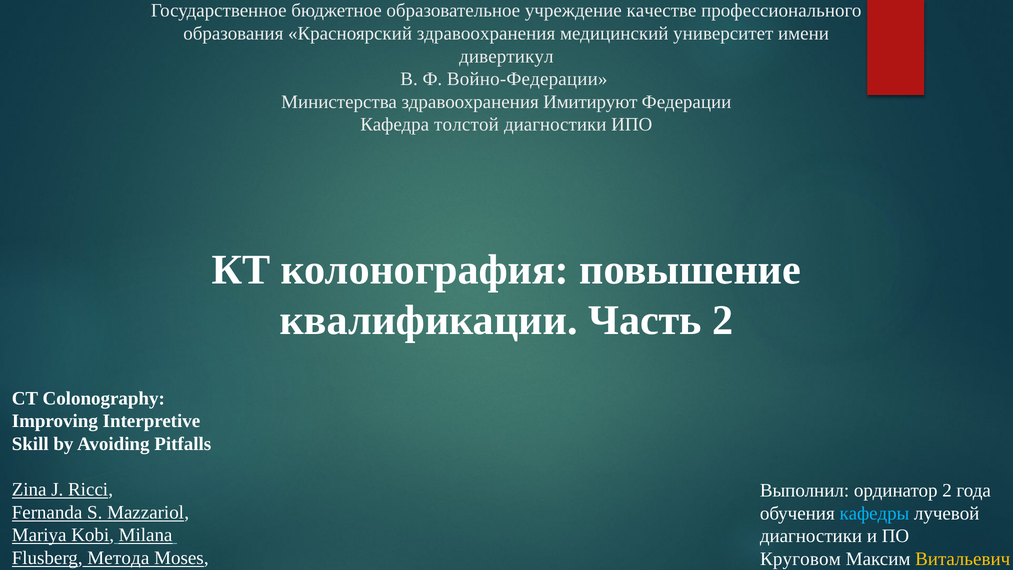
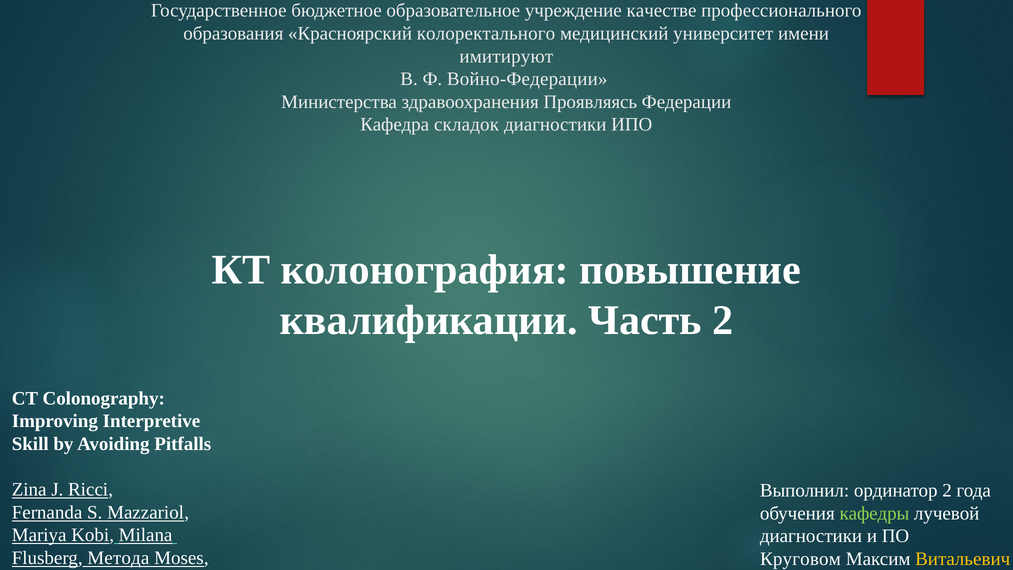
Красноярский здравоохранения: здравоохранения -> колоректального (486, 34)
дивертикул: дивертикул -> имитируют (506, 56)
Имитируют: Имитируют -> Проявляясь (590, 102)
толстой: толстой -> складок (467, 125)
кафедры colour: light blue -> light green (874, 513)
